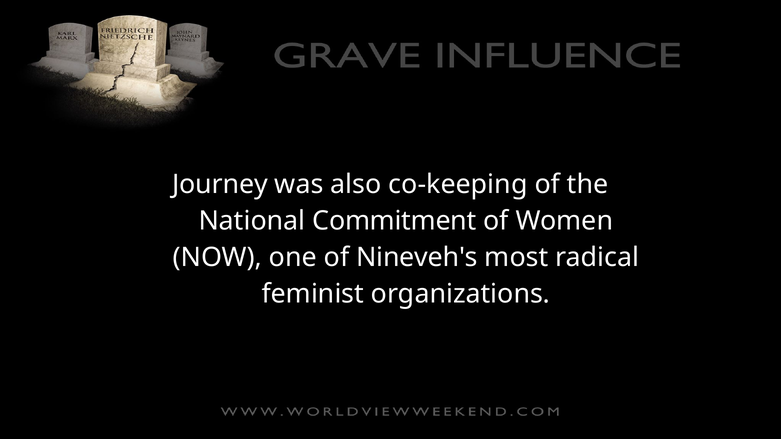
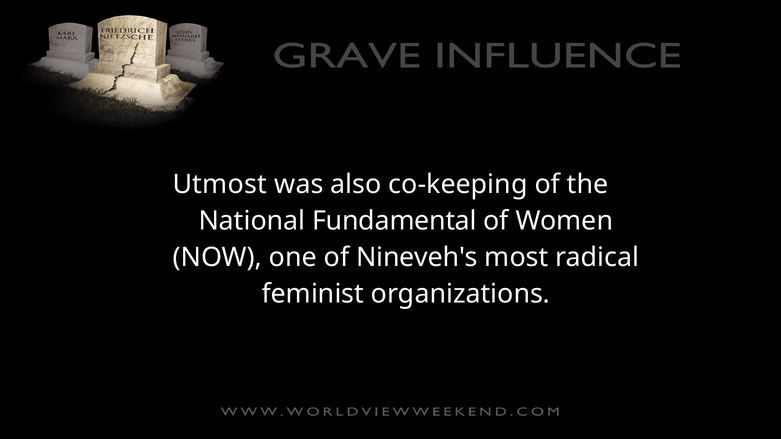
Journey: Journey -> Utmost (220, 185)
Commitment: Commitment -> Fundamental (394, 221)
